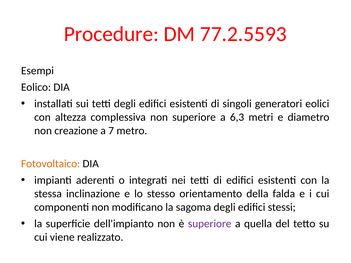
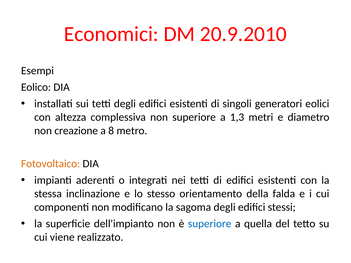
Procedure: Procedure -> Economici (111, 34)
77.2.5593: 77.2.5593 -> 20.9.2010 (243, 34)
6,3: 6,3 -> 1,3 (237, 117)
7: 7 -> 8 (111, 131)
superiore colour: purple -> blue (210, 224)
